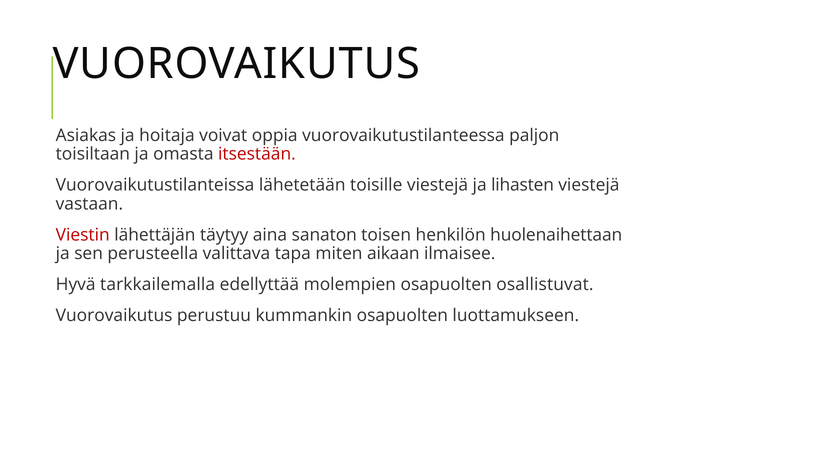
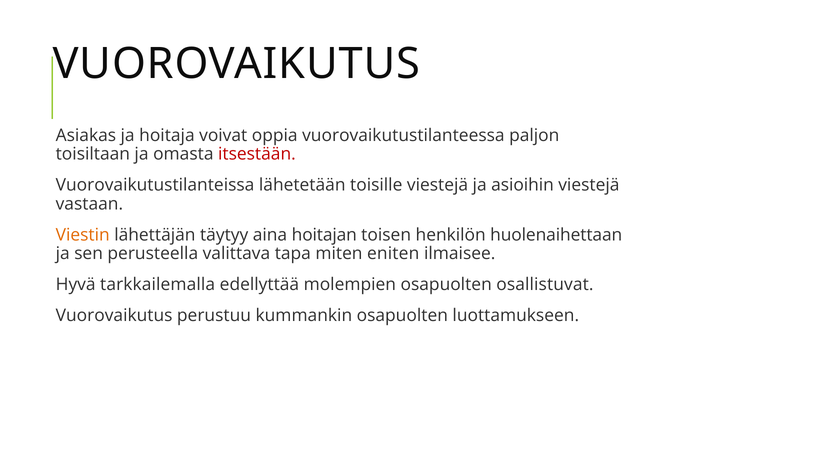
lihasten: lihasten -> asioihin (522, 185)
Viestin colour: red -> orange (83, 235)
sanaton: sanaton -> hoitajan (324, 235)
aikaan: aikaan -> eniten (393, 254)
